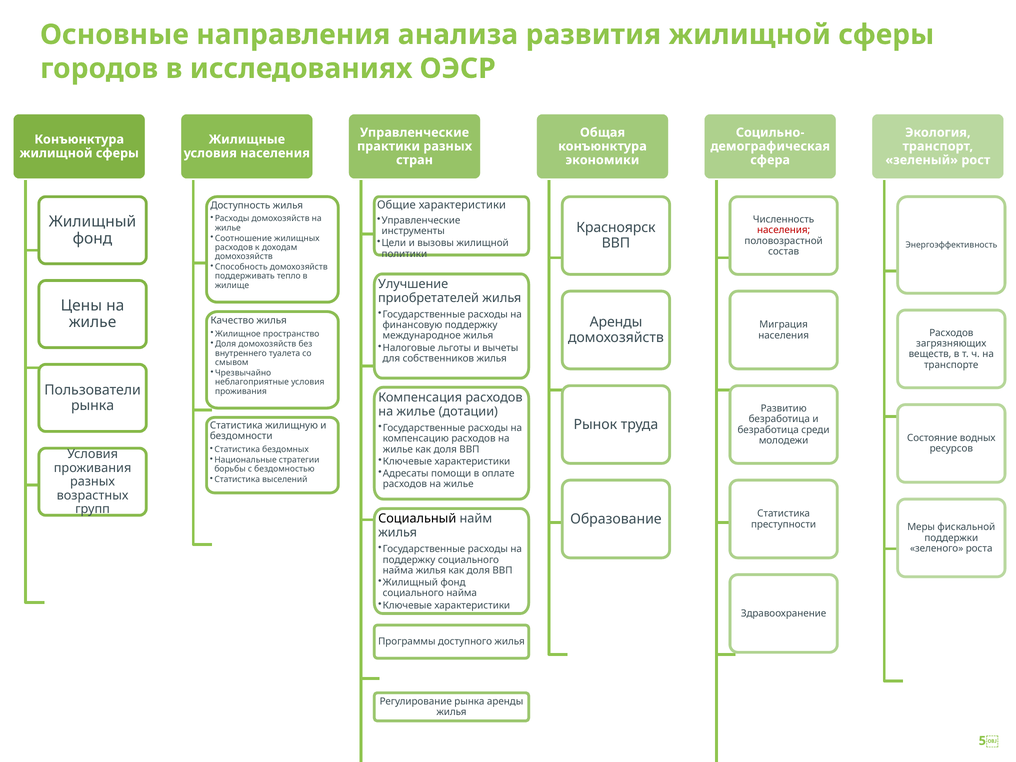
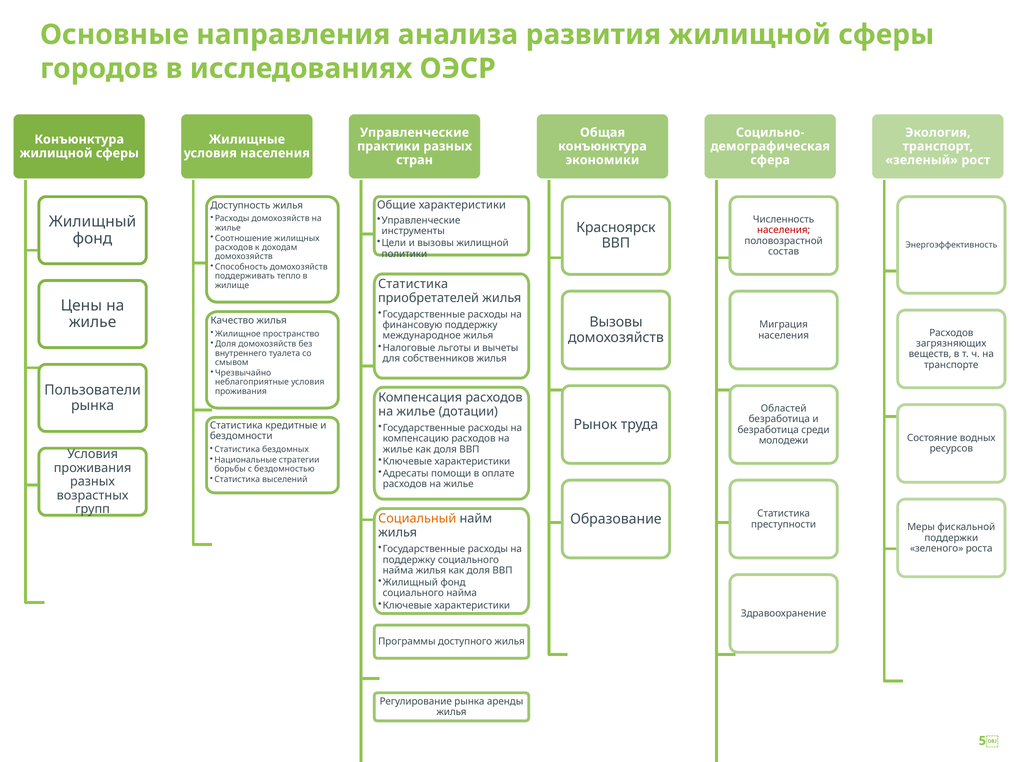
Улучшение: Улучшение -> Статистика (413, 284)
Аренды: Аренды -> Вызовы (616, 322)
Развитию: Развитию -> Областей (784, 408)
жилищную: жилищную -> кредитные (292, 426)
Социальный colour: black -> orange (417, 519)
